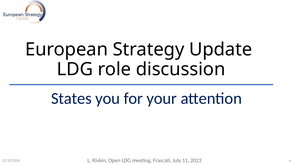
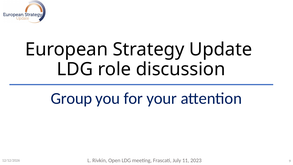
States: States -> Group (71, 98)
